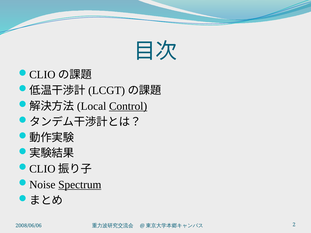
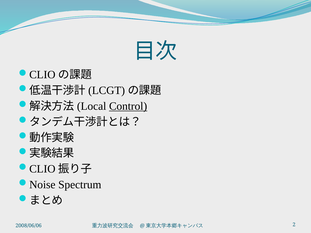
Spectrum underline: present -> none (80, 185)
